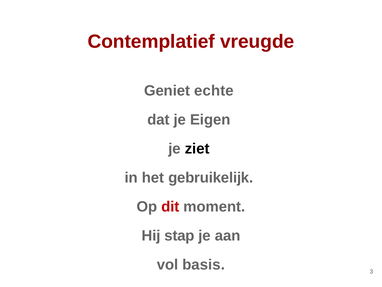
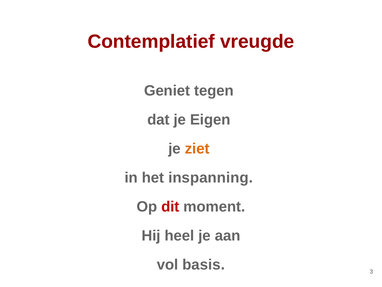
echte: echte -> tegen (214, 90)
ziet colour: black -> orange (197, 148)
gebruikelijk: gebruikelijk -> inspanning (211, 177)
stap: stap -> heel (179, 235)
